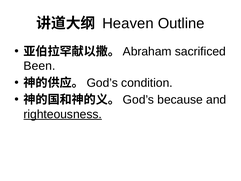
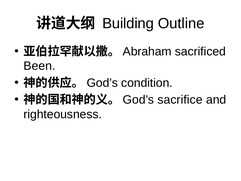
Heaven: Heaven -> Building (128, 23)
because: because -> sacrifice (180, 100)
righteousness underline: present -> none (63, 114)
